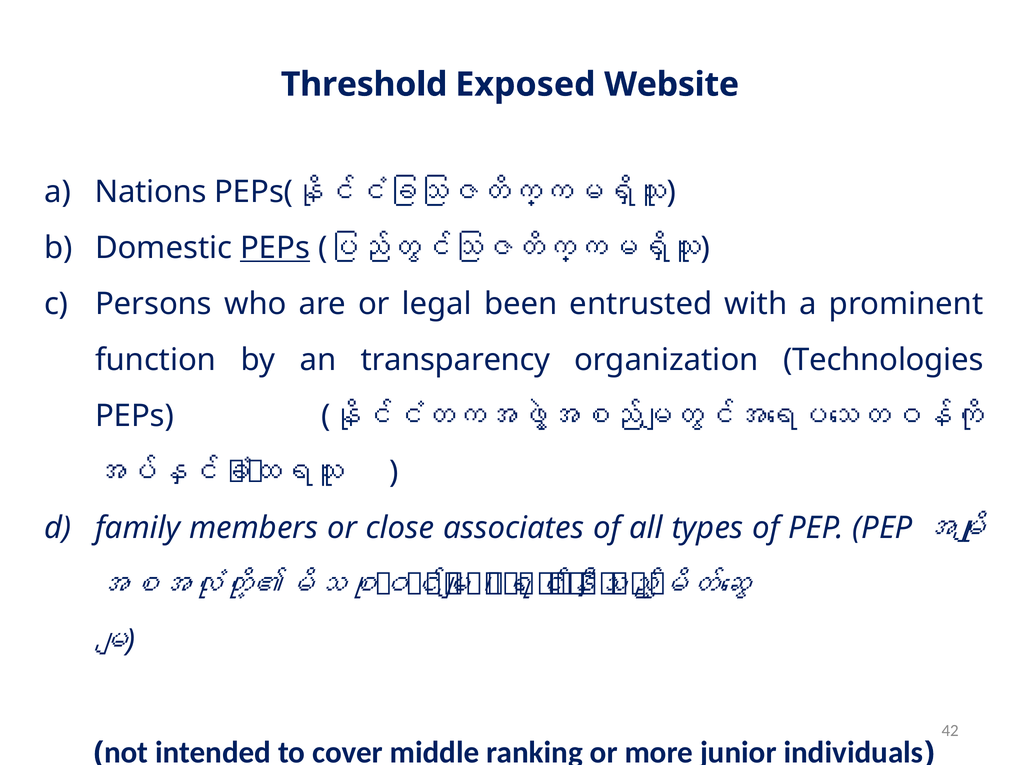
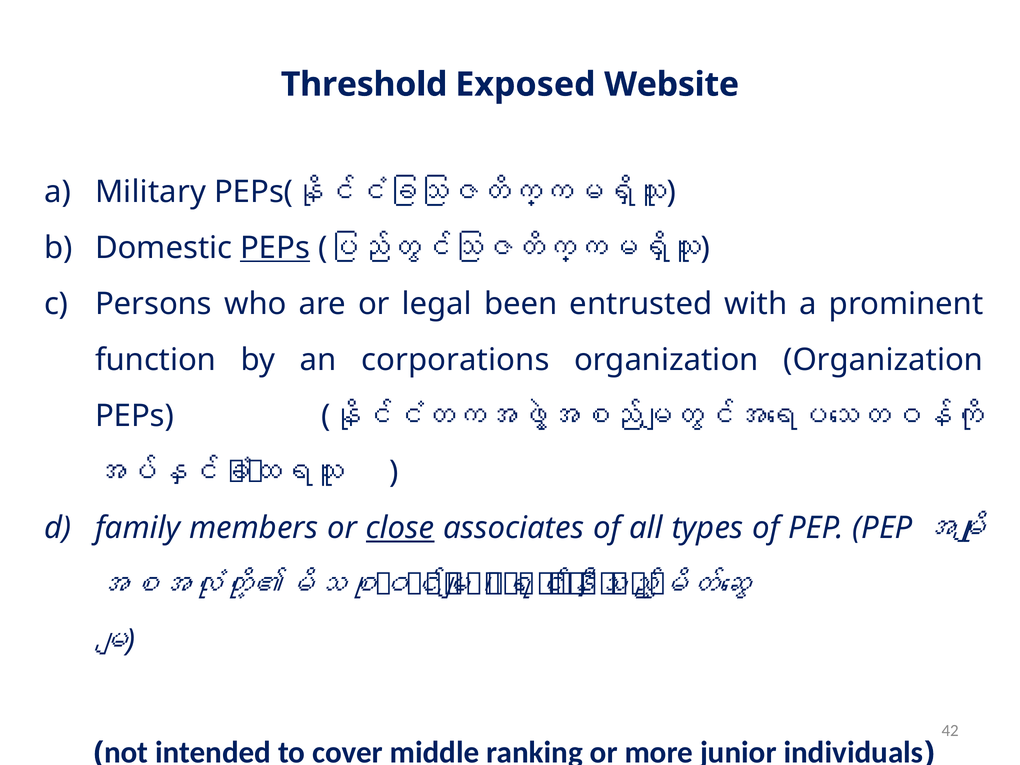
Nations: Nations -> Military (150, 192)
transparency: transparency -> corporations (455, 360)
organization Technologies: Technologies -> Organization (883, 360)
close underline: none -> present (400, 528)
